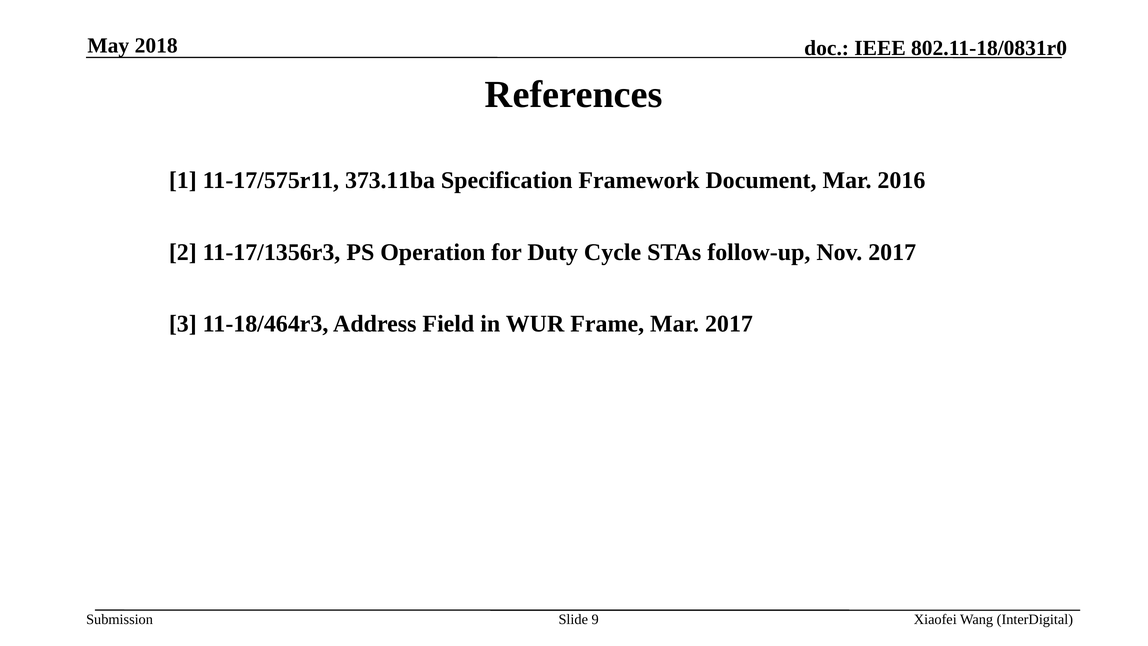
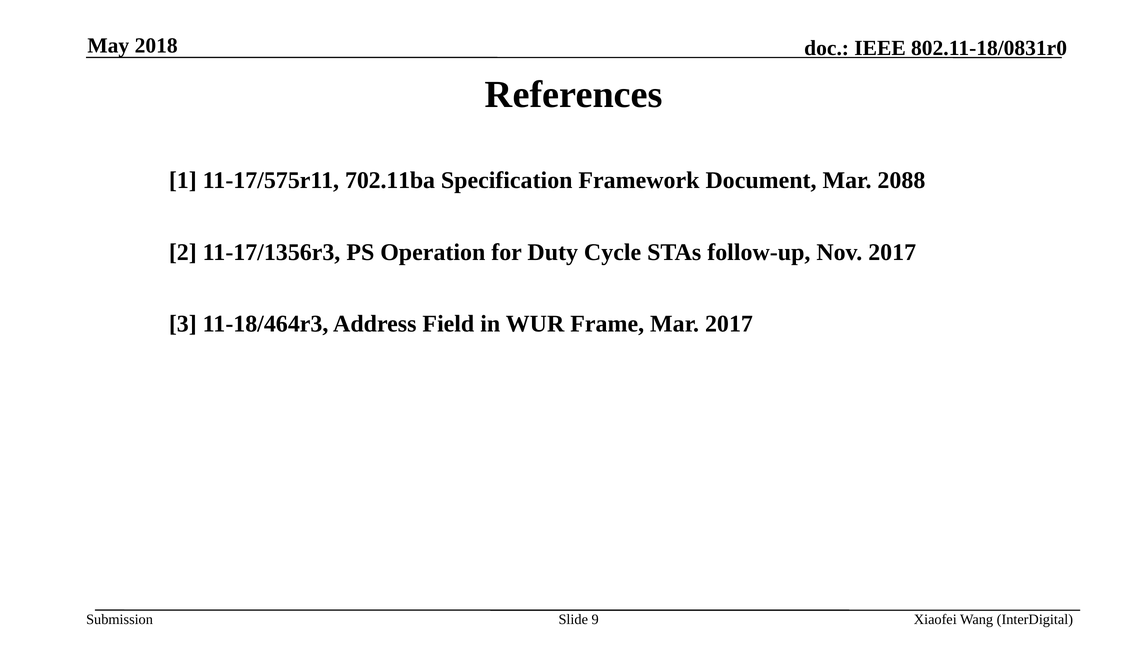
373.11ba: 373.11ba -> 702.11ba (390, 180)
2016: 2016 -> 2088 (901, 180)
